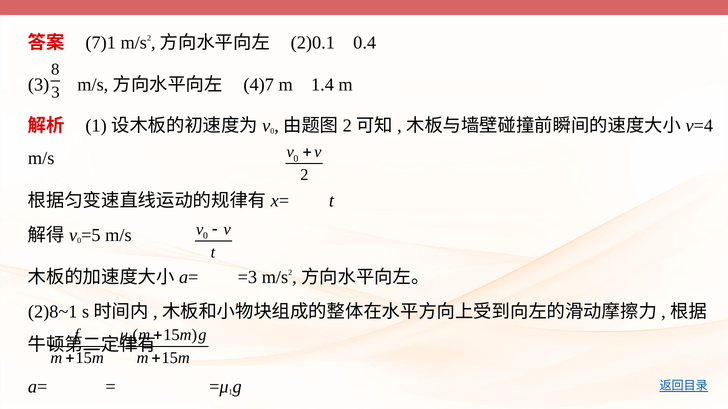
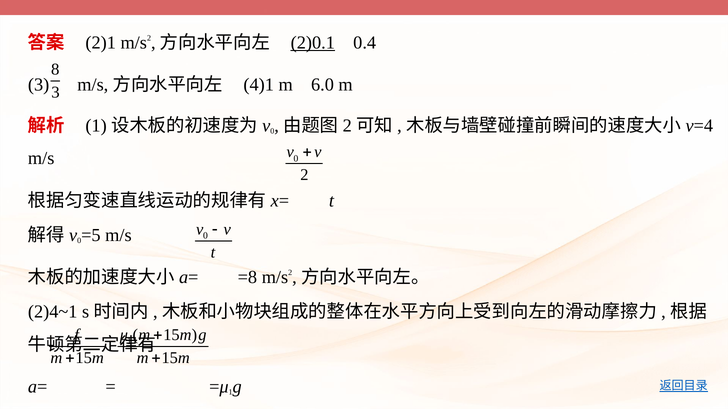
7)1: 7)1 -> 2)1 (101, 43)
2)0.1 underline: none -> present (313, 43)
4)7: 4)7 -> 4)1 (259, 85)
1.4: 1.4 -> 6.0 (322, 85)
=3: =3 -> =8 (247, 277)
2)8~1: 2)8~1 -> 2)4~1 (53, 312)
